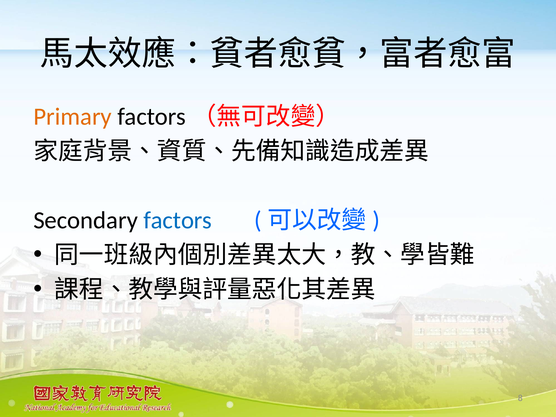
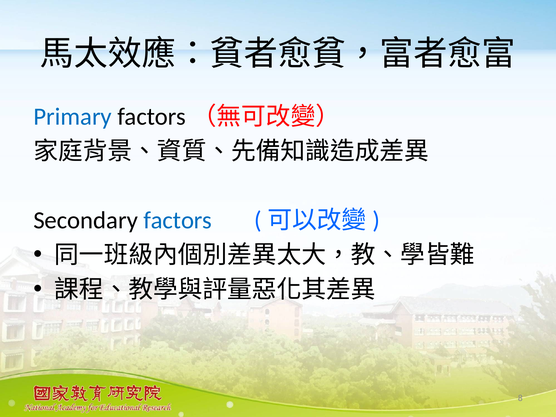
Primary colour: orange -> blue (73, 117)
